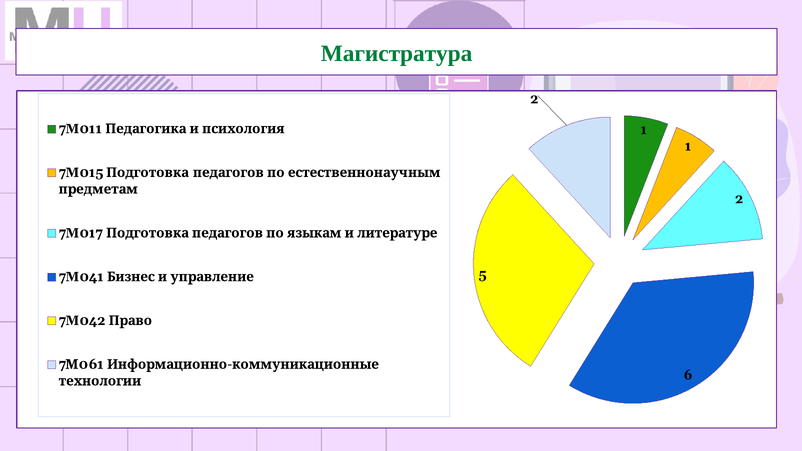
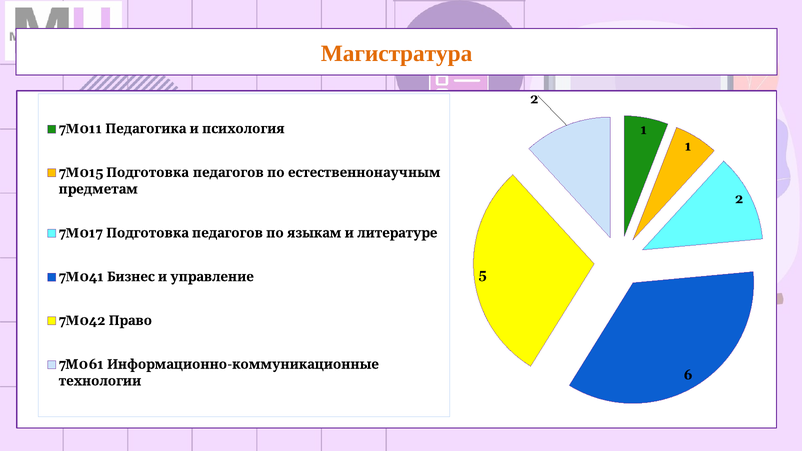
Магистратура colour: green -> orange (397, 54)
